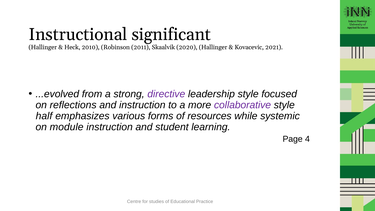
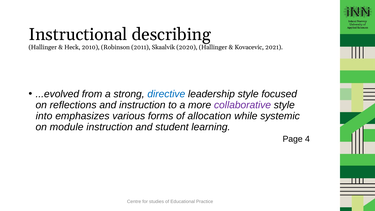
significant: significant -> describing (171, 34)
directive colour: purple -> blue (166, 94)
half: half -> into (44, 116)
resources: resources -> allocation (209, 116)
